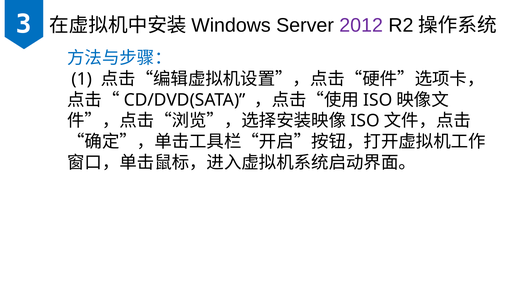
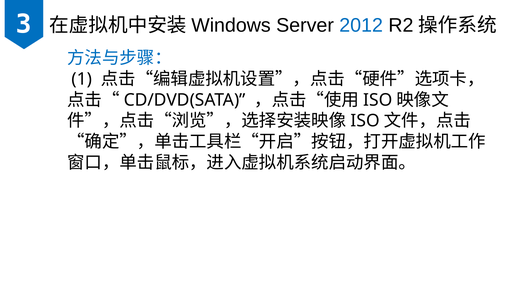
2012 colour: purple -> blue (361, 25)
